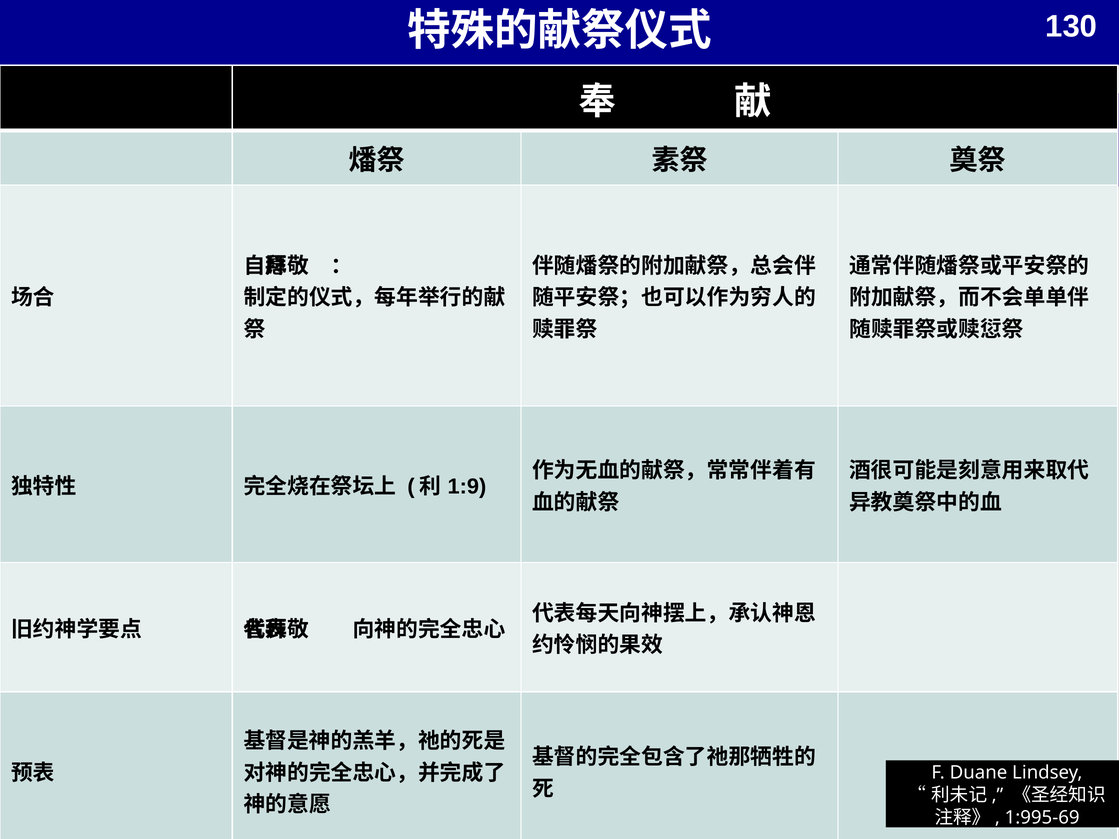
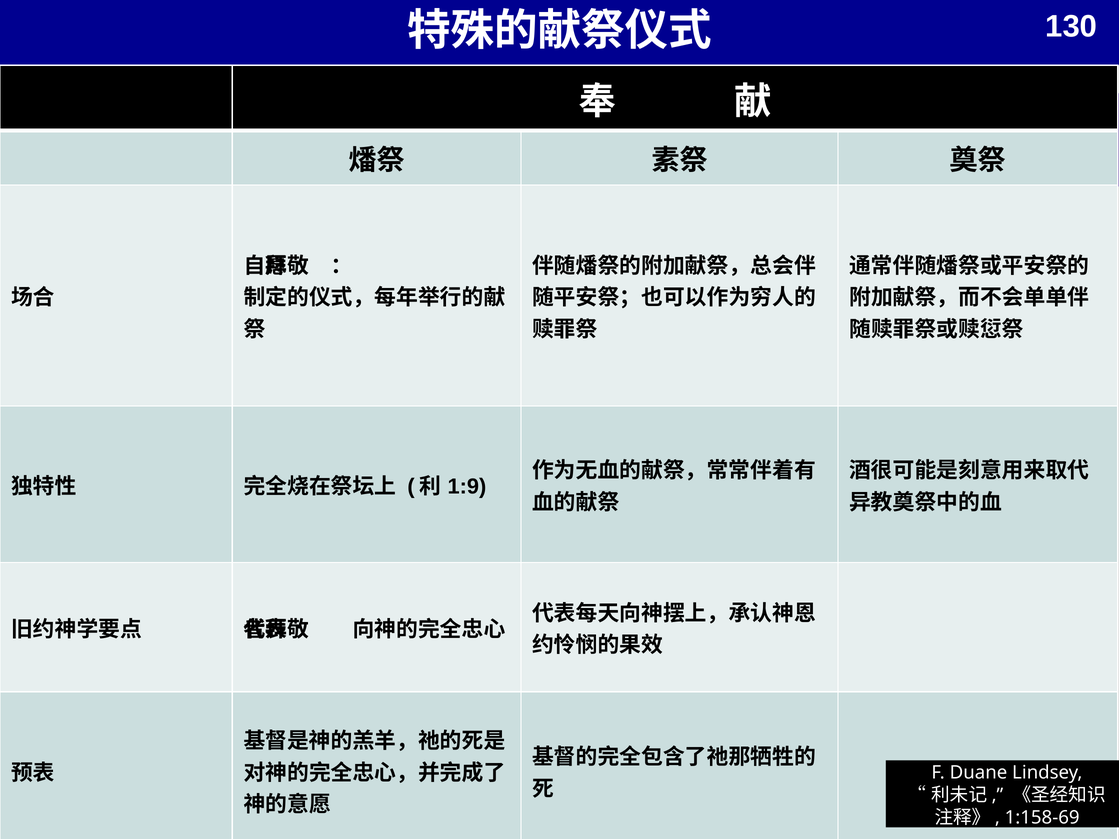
1:995-69: 1:995-69 -> 1:158-69 (1042, 818)
